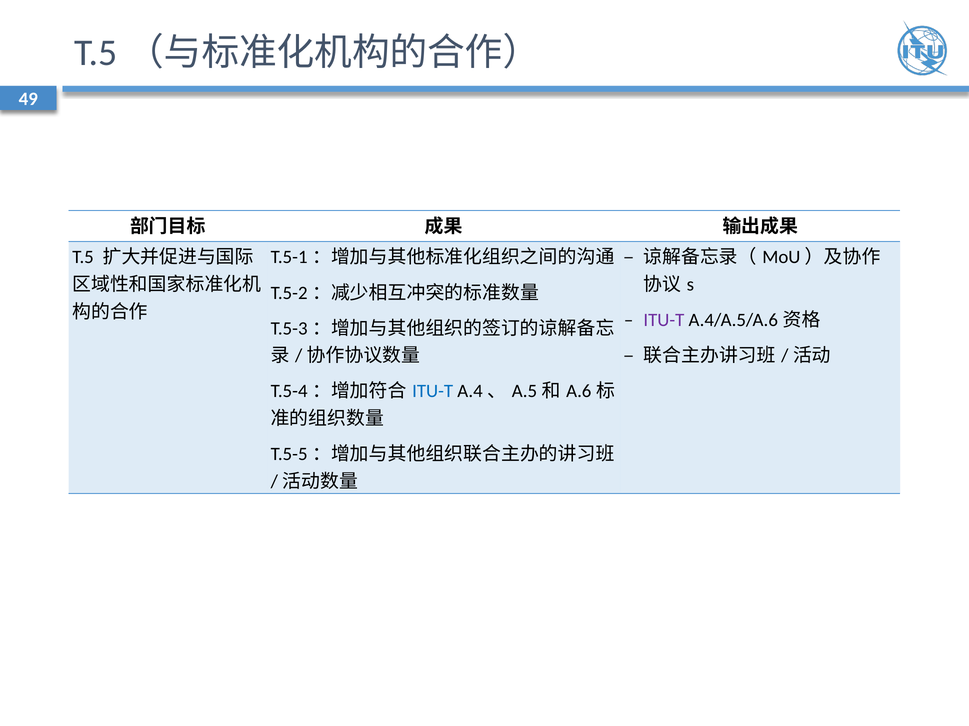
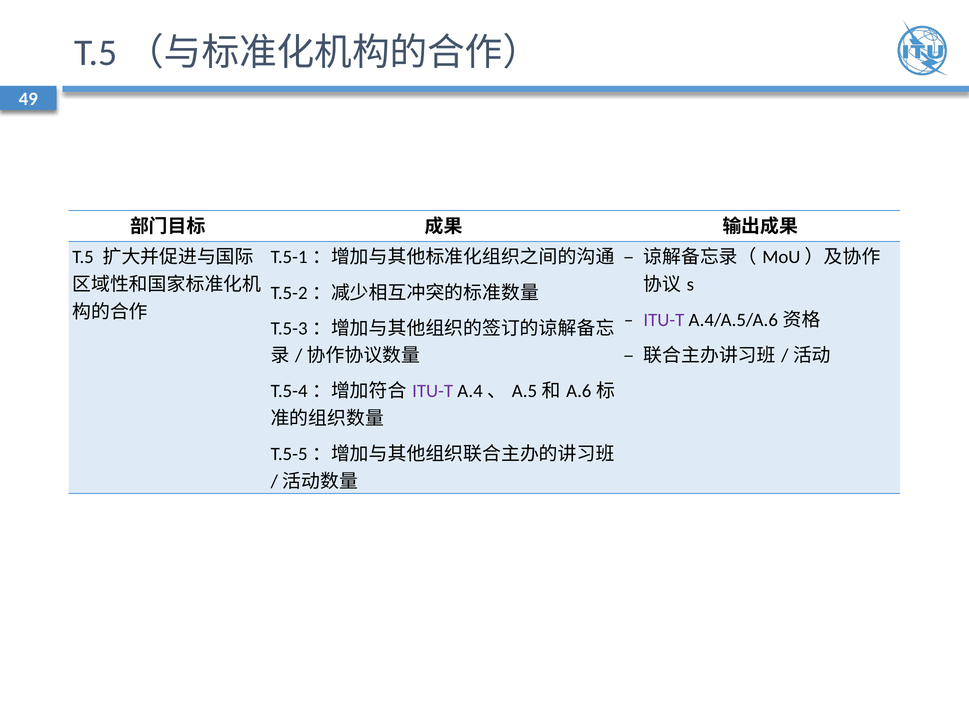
ITU-T colour: blue -> purple (433, 392)
